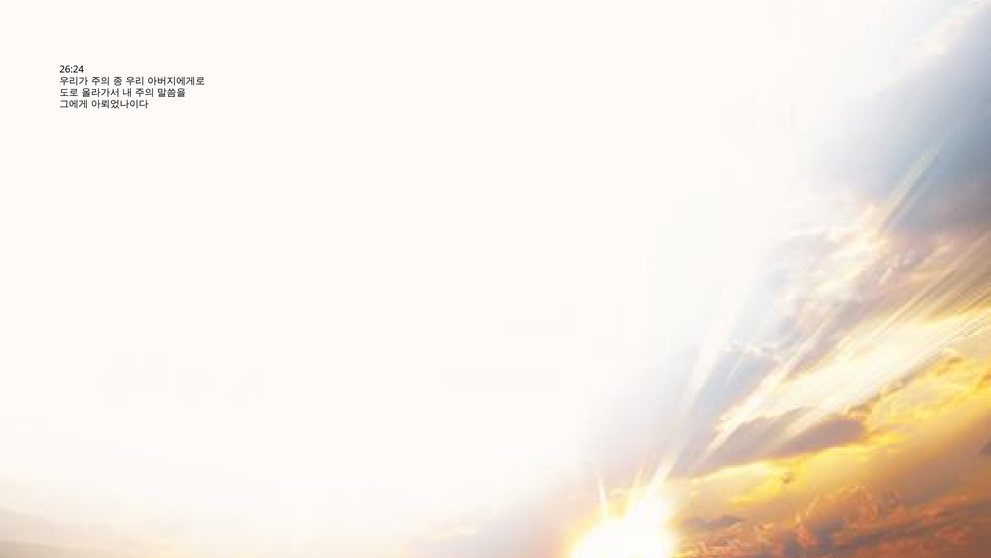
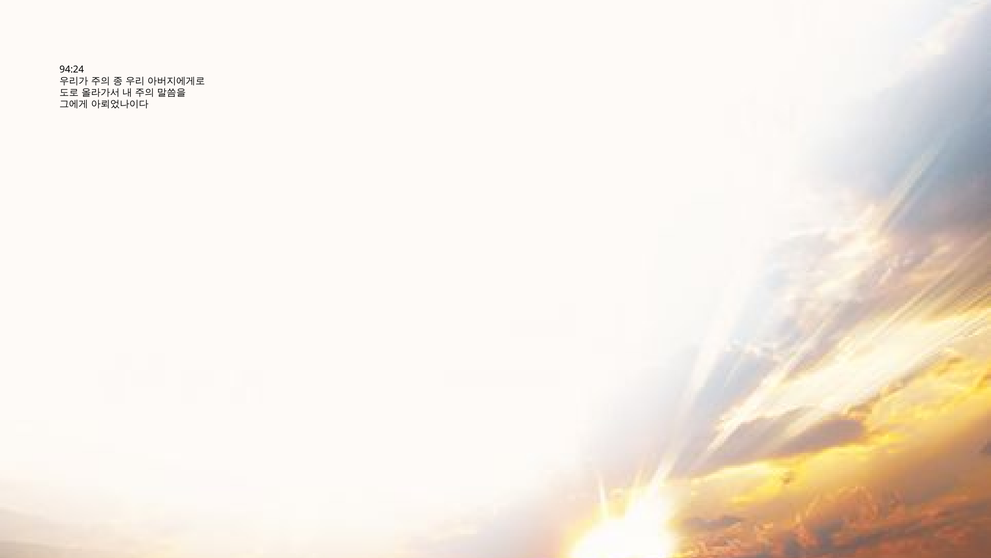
26:24: 26:24 -> 94:24 (72, 69)
